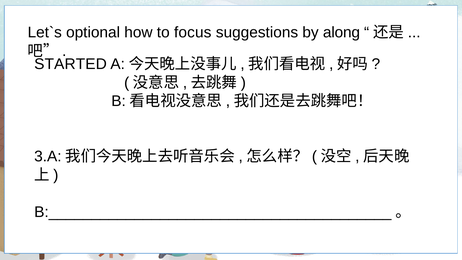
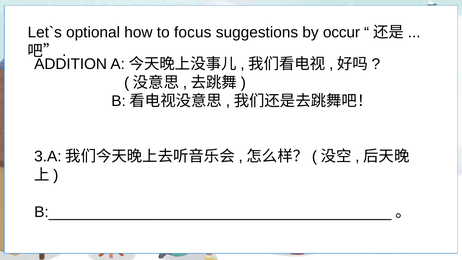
along: along -> occur (341, 32)
STARTED: STARTED -> ADDITION (71, 64)
